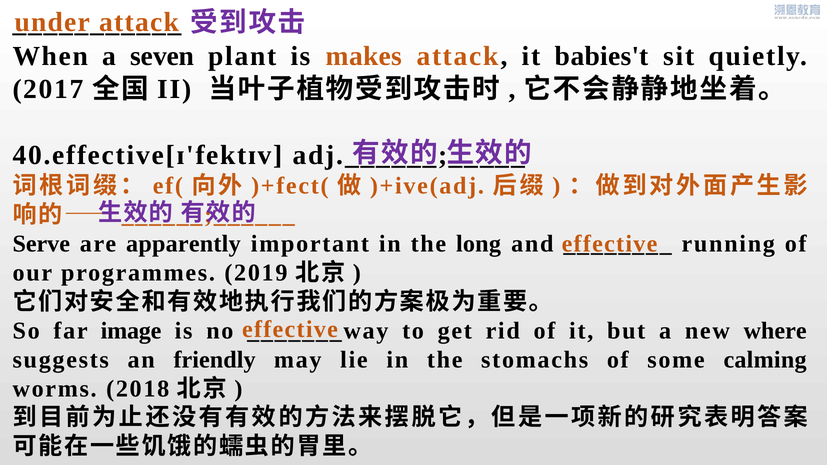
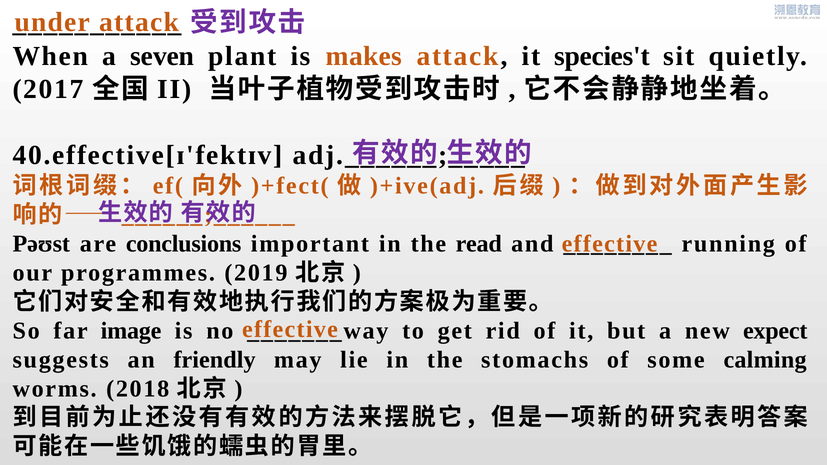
babies't: babies't -> species't (602, 56)
Serve: Serve -> Pəʊst (41, 244)
apparently: apparently -> conclusions (184, 244)
long: long -> read (479, 244)
where: where -> expect (775, 331)
